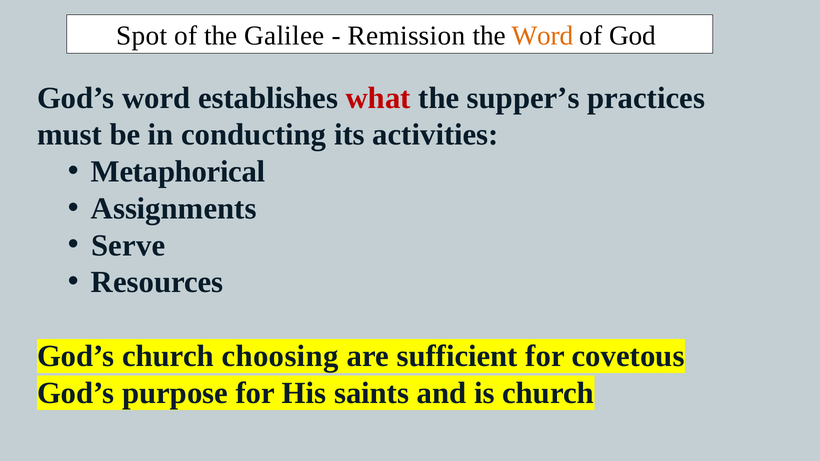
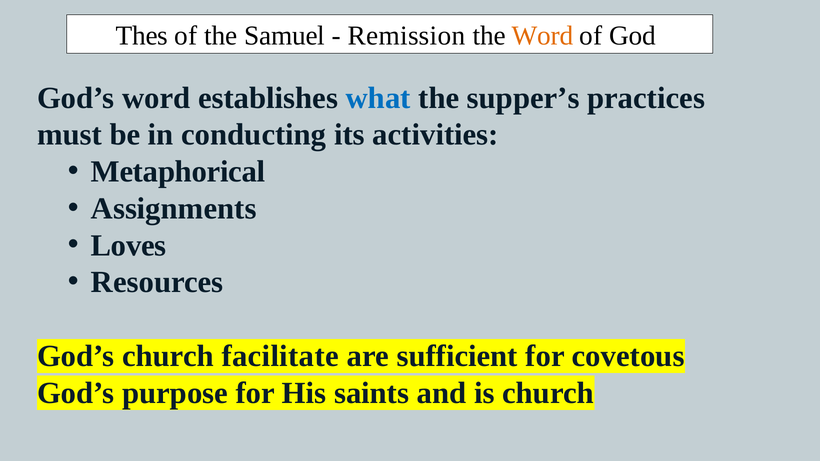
Spot: Spot -> Thes (142, 36)
Galilee: Galilee -> Samuel (285, 36)
what colour: red -> blue (378, 98)
Serve: Serve -> Loves (129, 246)
choosing: choosing -> facilitate (280, 356)
